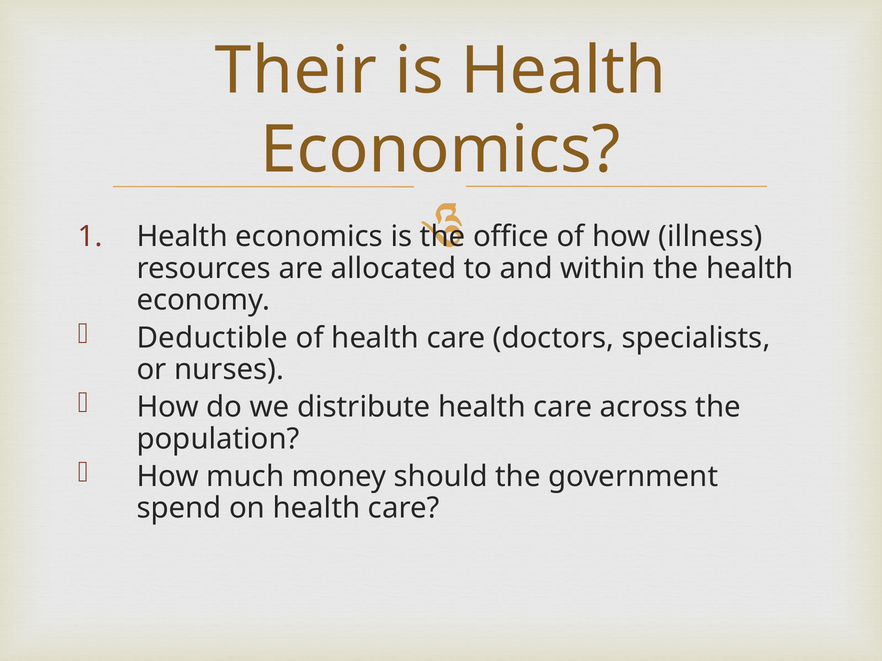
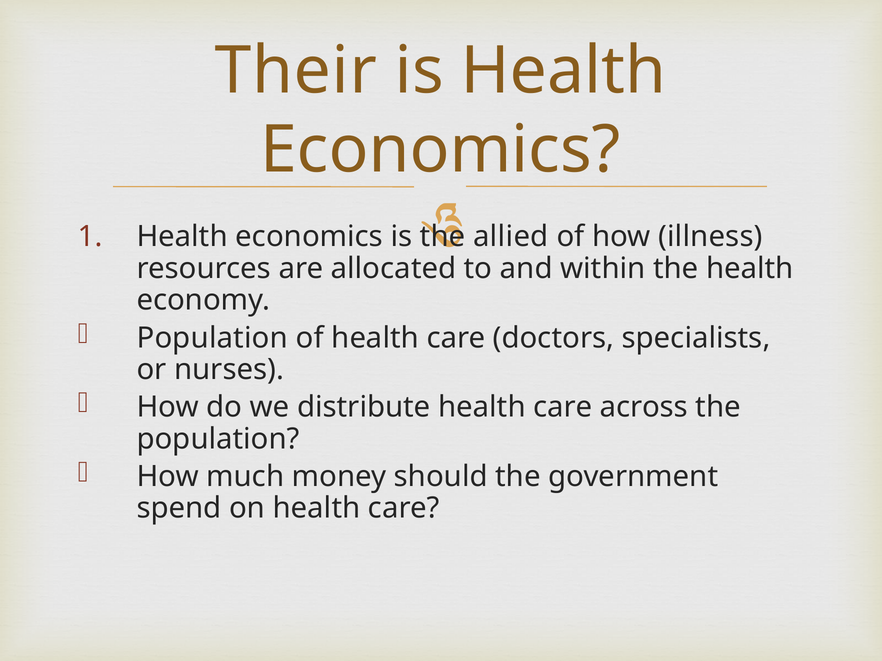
office: office -> allied (511, 237)
Deductible: Deductible -> Population (212, 338)
